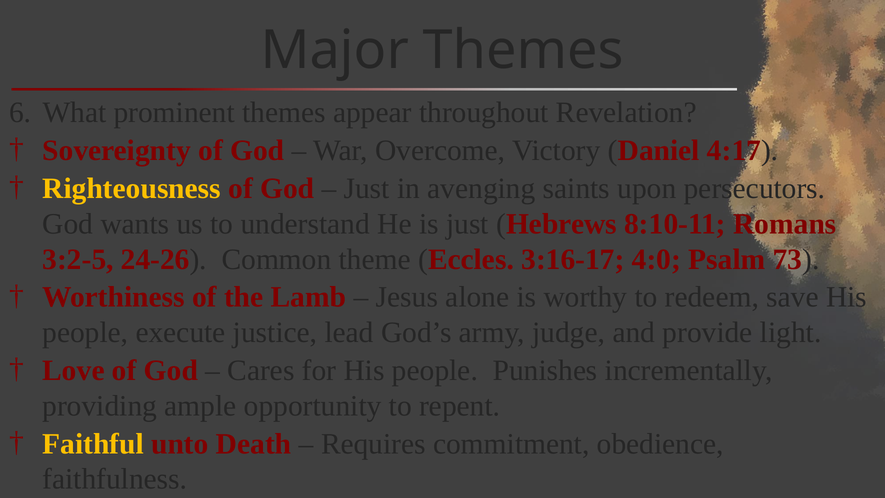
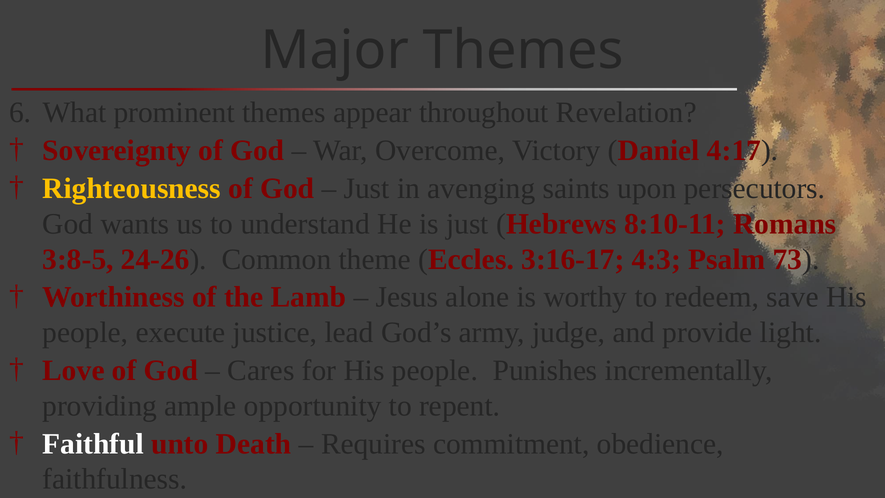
3:2-5: 3:2-5 -> 3:8-5 (78, 259)
4:0: 4:0 -> 4:3 (656, 259)
Faithful colour: yellow -> white (93, 444)
